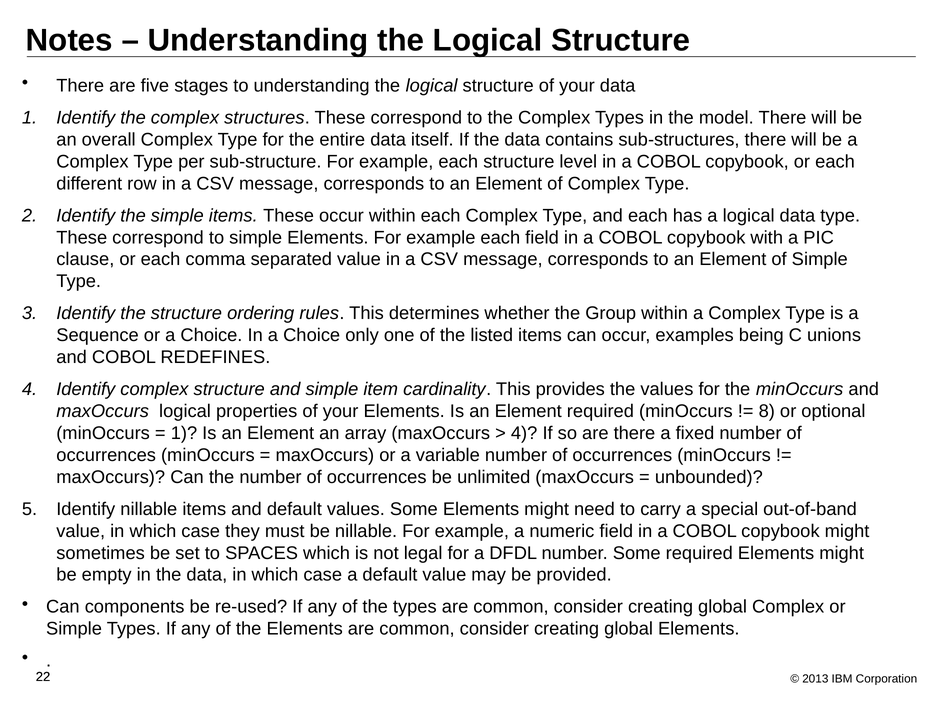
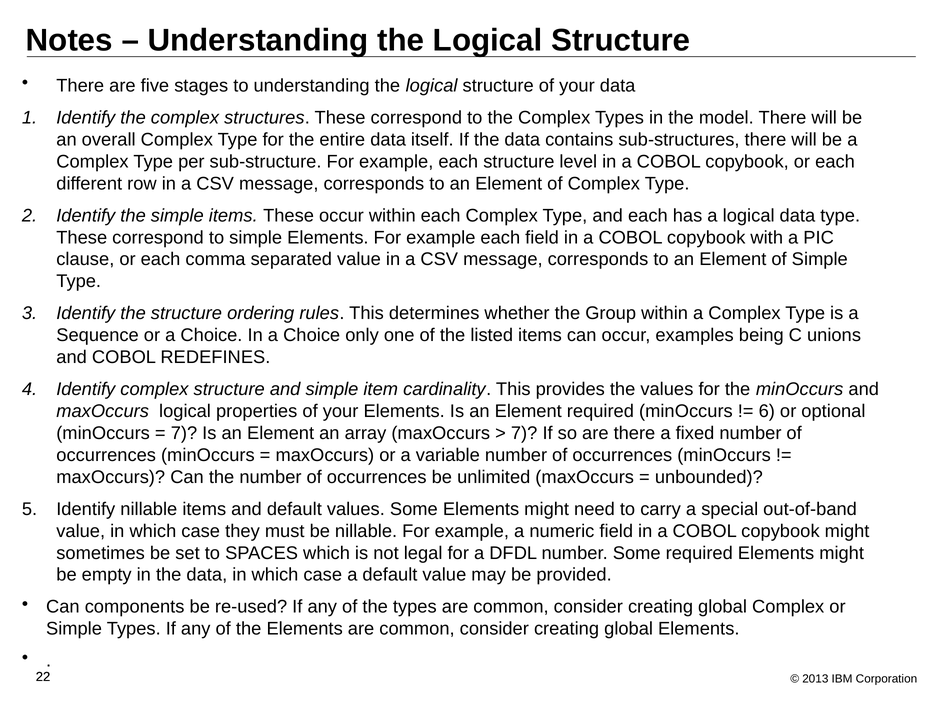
8: 8 -> 6 (767, 411)
1: 1 -> 7 (184, 433)
4: 4 -> 7 (524, 433)
